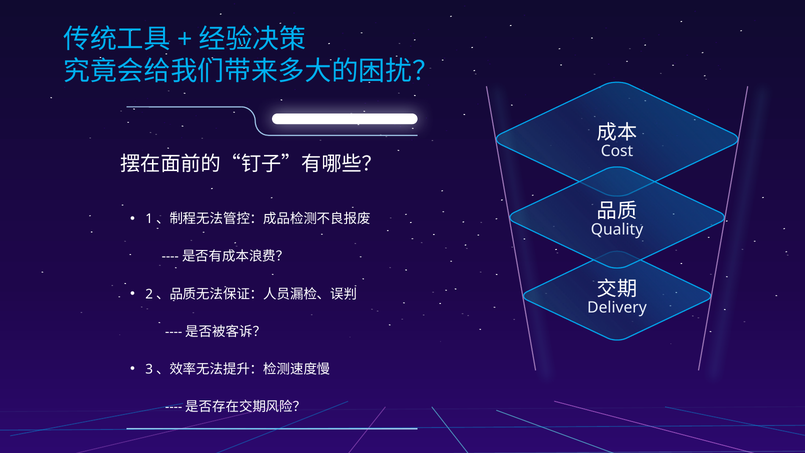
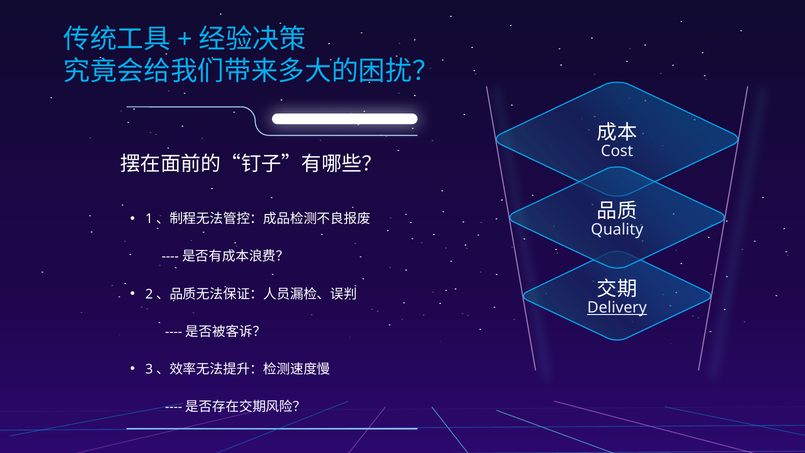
Delivery underline: none -> present (617, 308)
